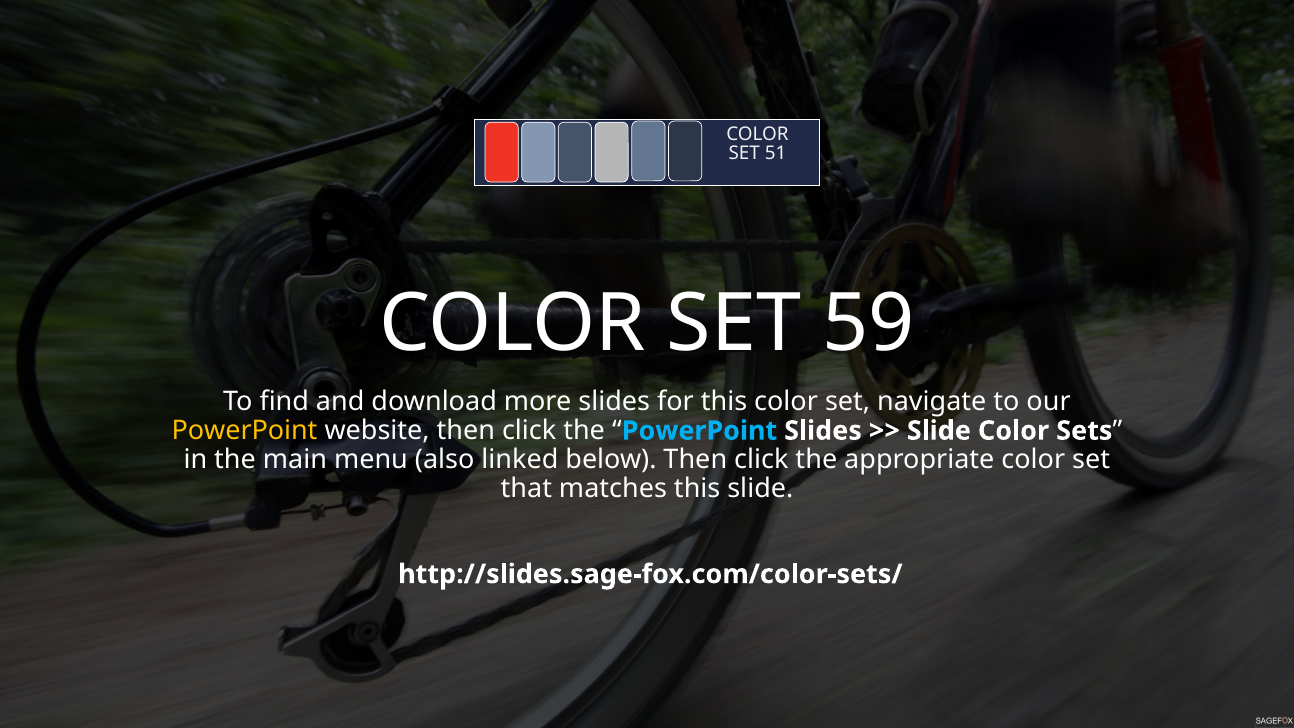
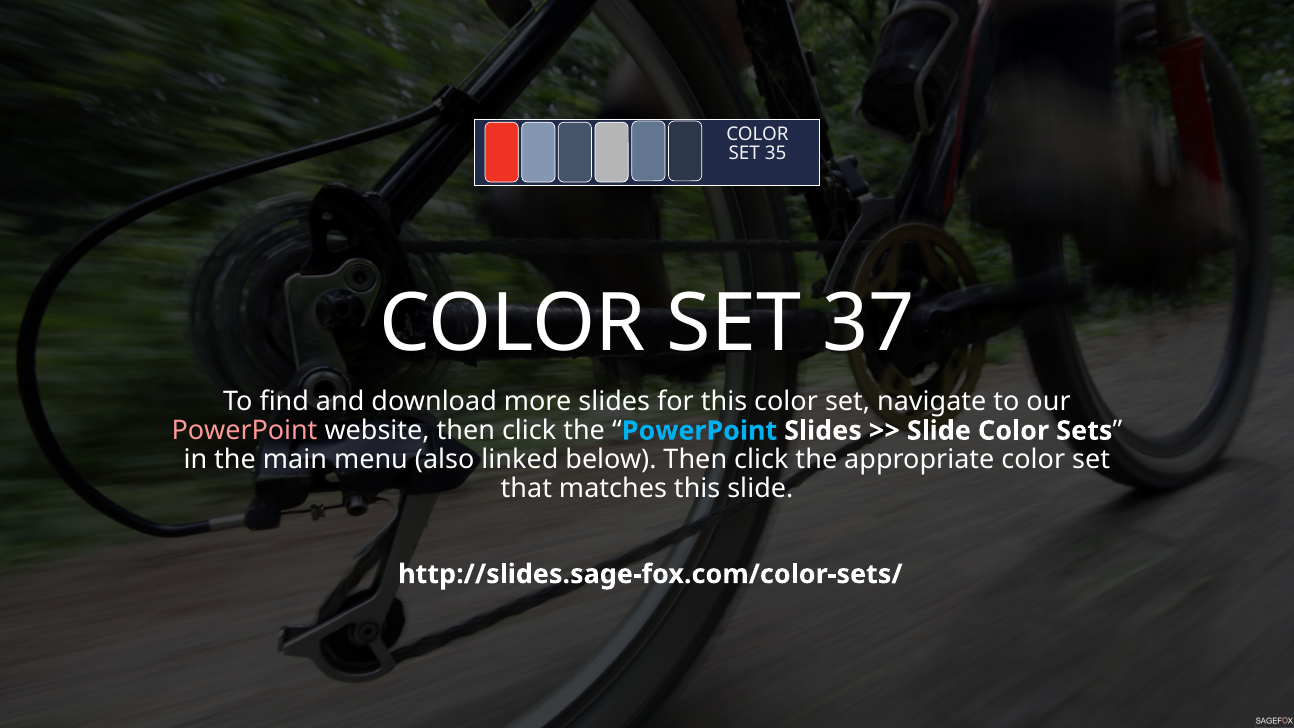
51: 51 -> 35 (776, 154)
59: 59 -> 37 (869, 323)
PowerPoint colour: yellow -> pink (245, 431)
